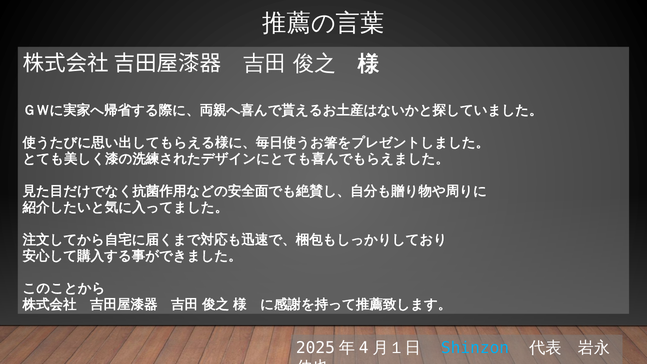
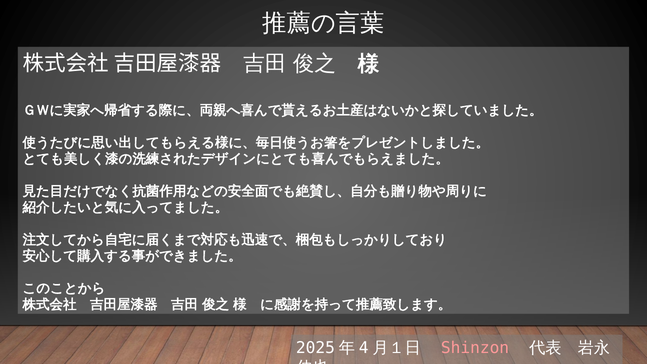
Shinzon colour: light blue -> pink (475, 348)
